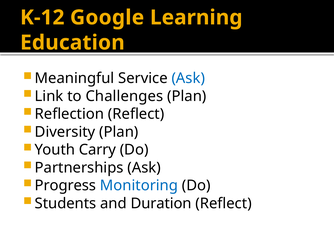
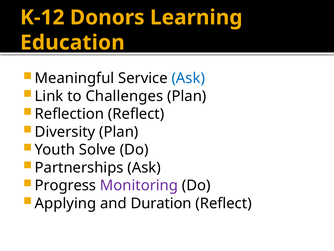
Google: Google -> Donors (107, 17)
Carry: Carry -> Solve (97, 149)
Monitoring colour: blue -> purple (139, 185)
Students: Students -> Applying (65, 203)
